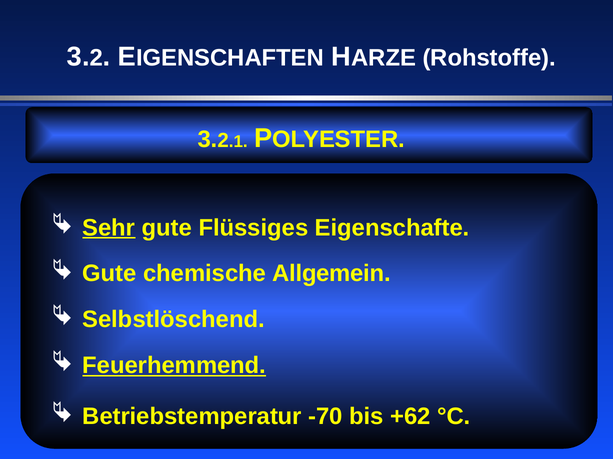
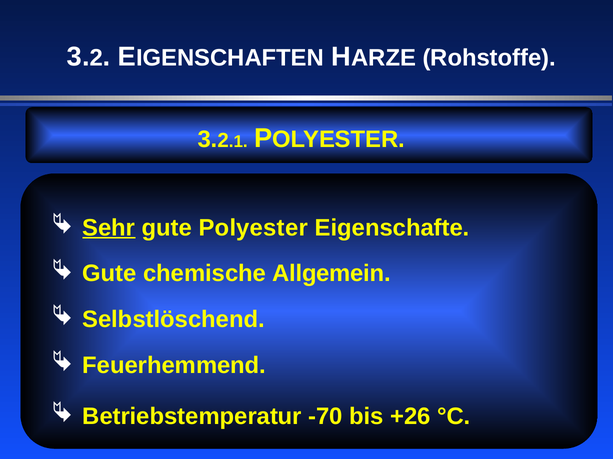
Flüssiges: Flüssiges -> Polyester (253, 228)
Feuerhemmend underline: present -> none (174, 366)
+62: +62 -> +26 (410, 417)
